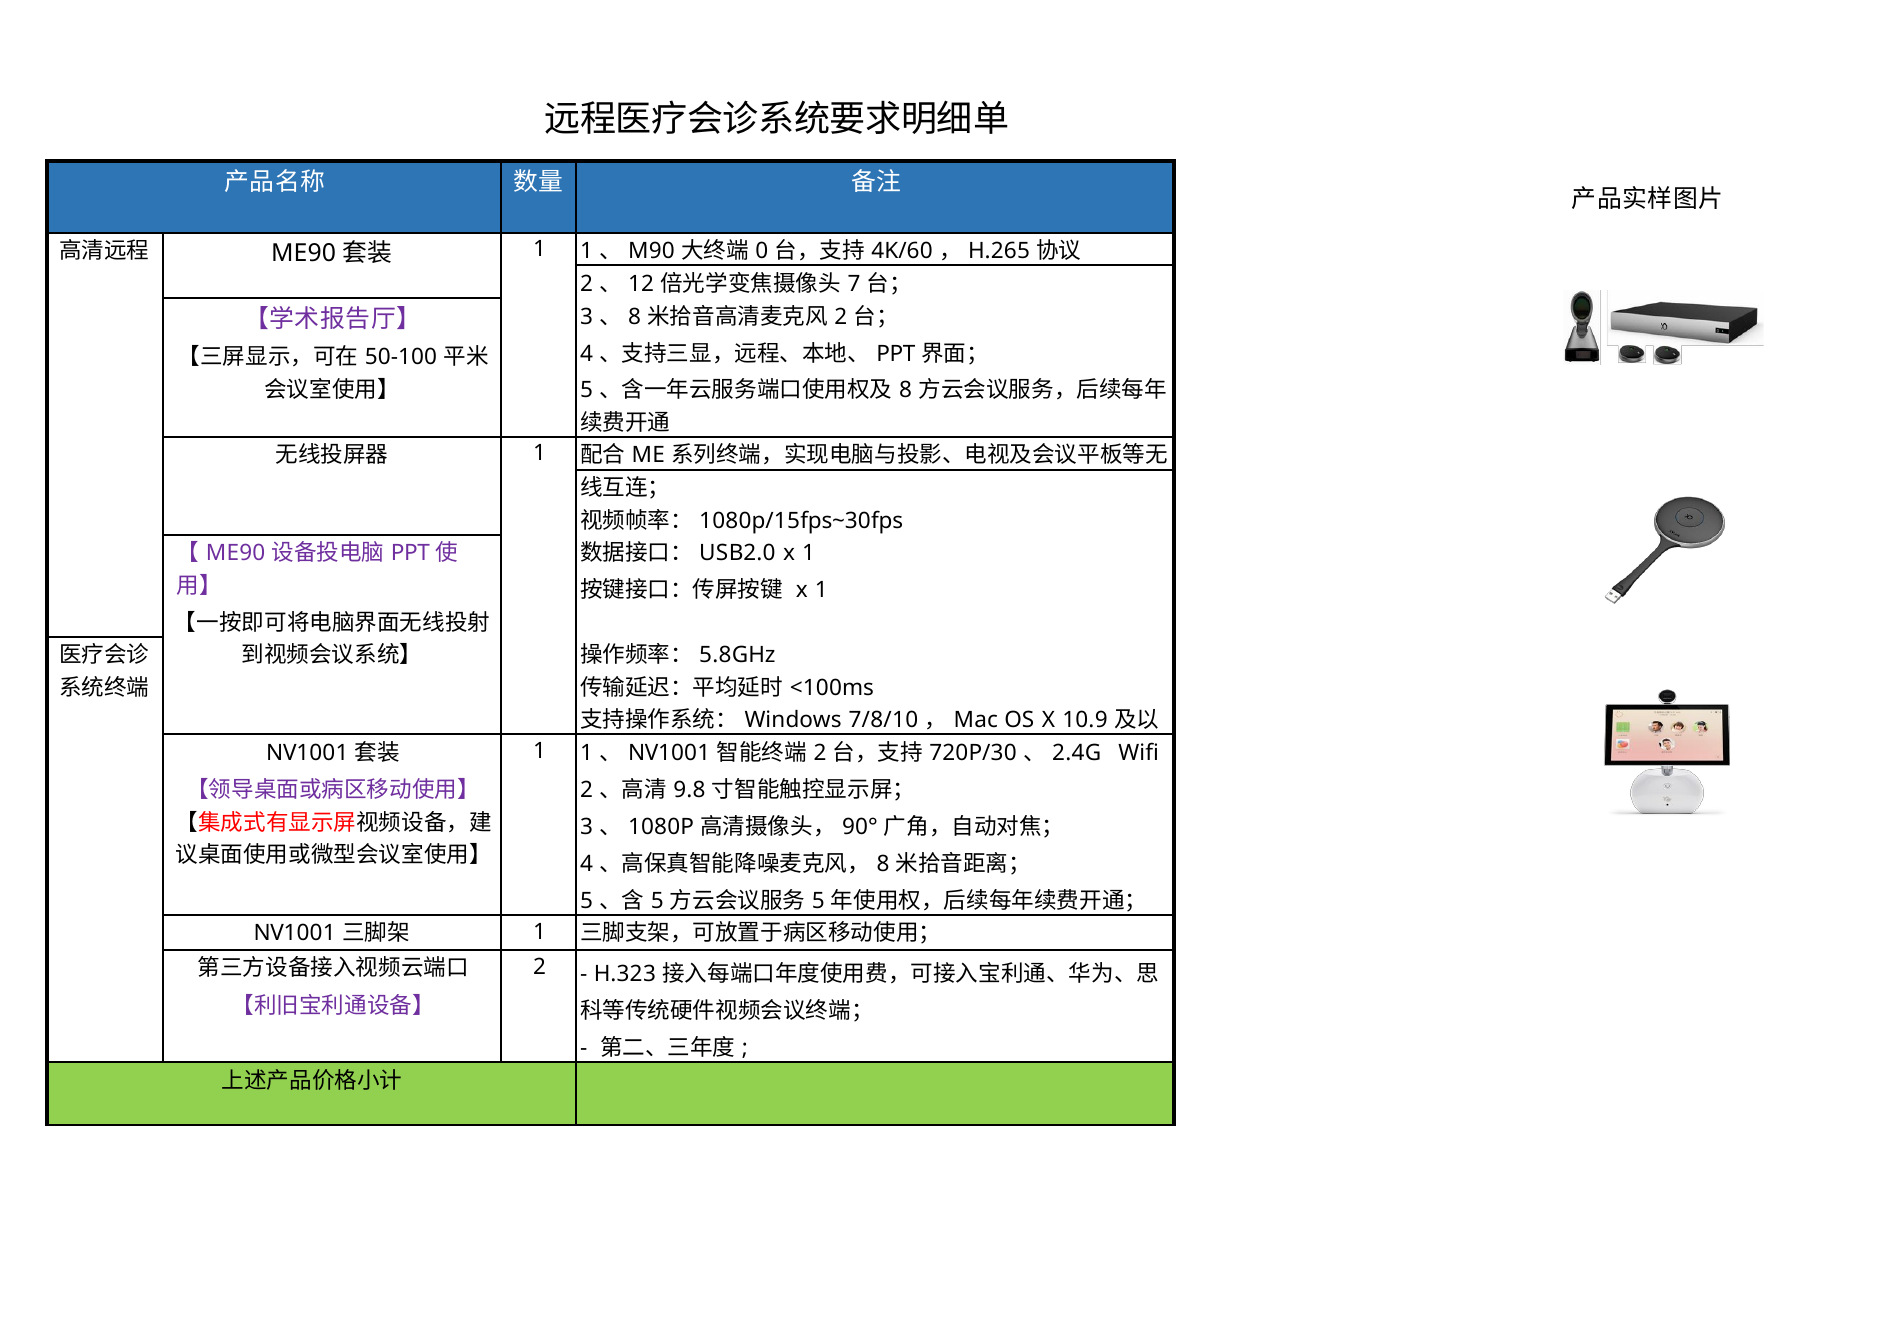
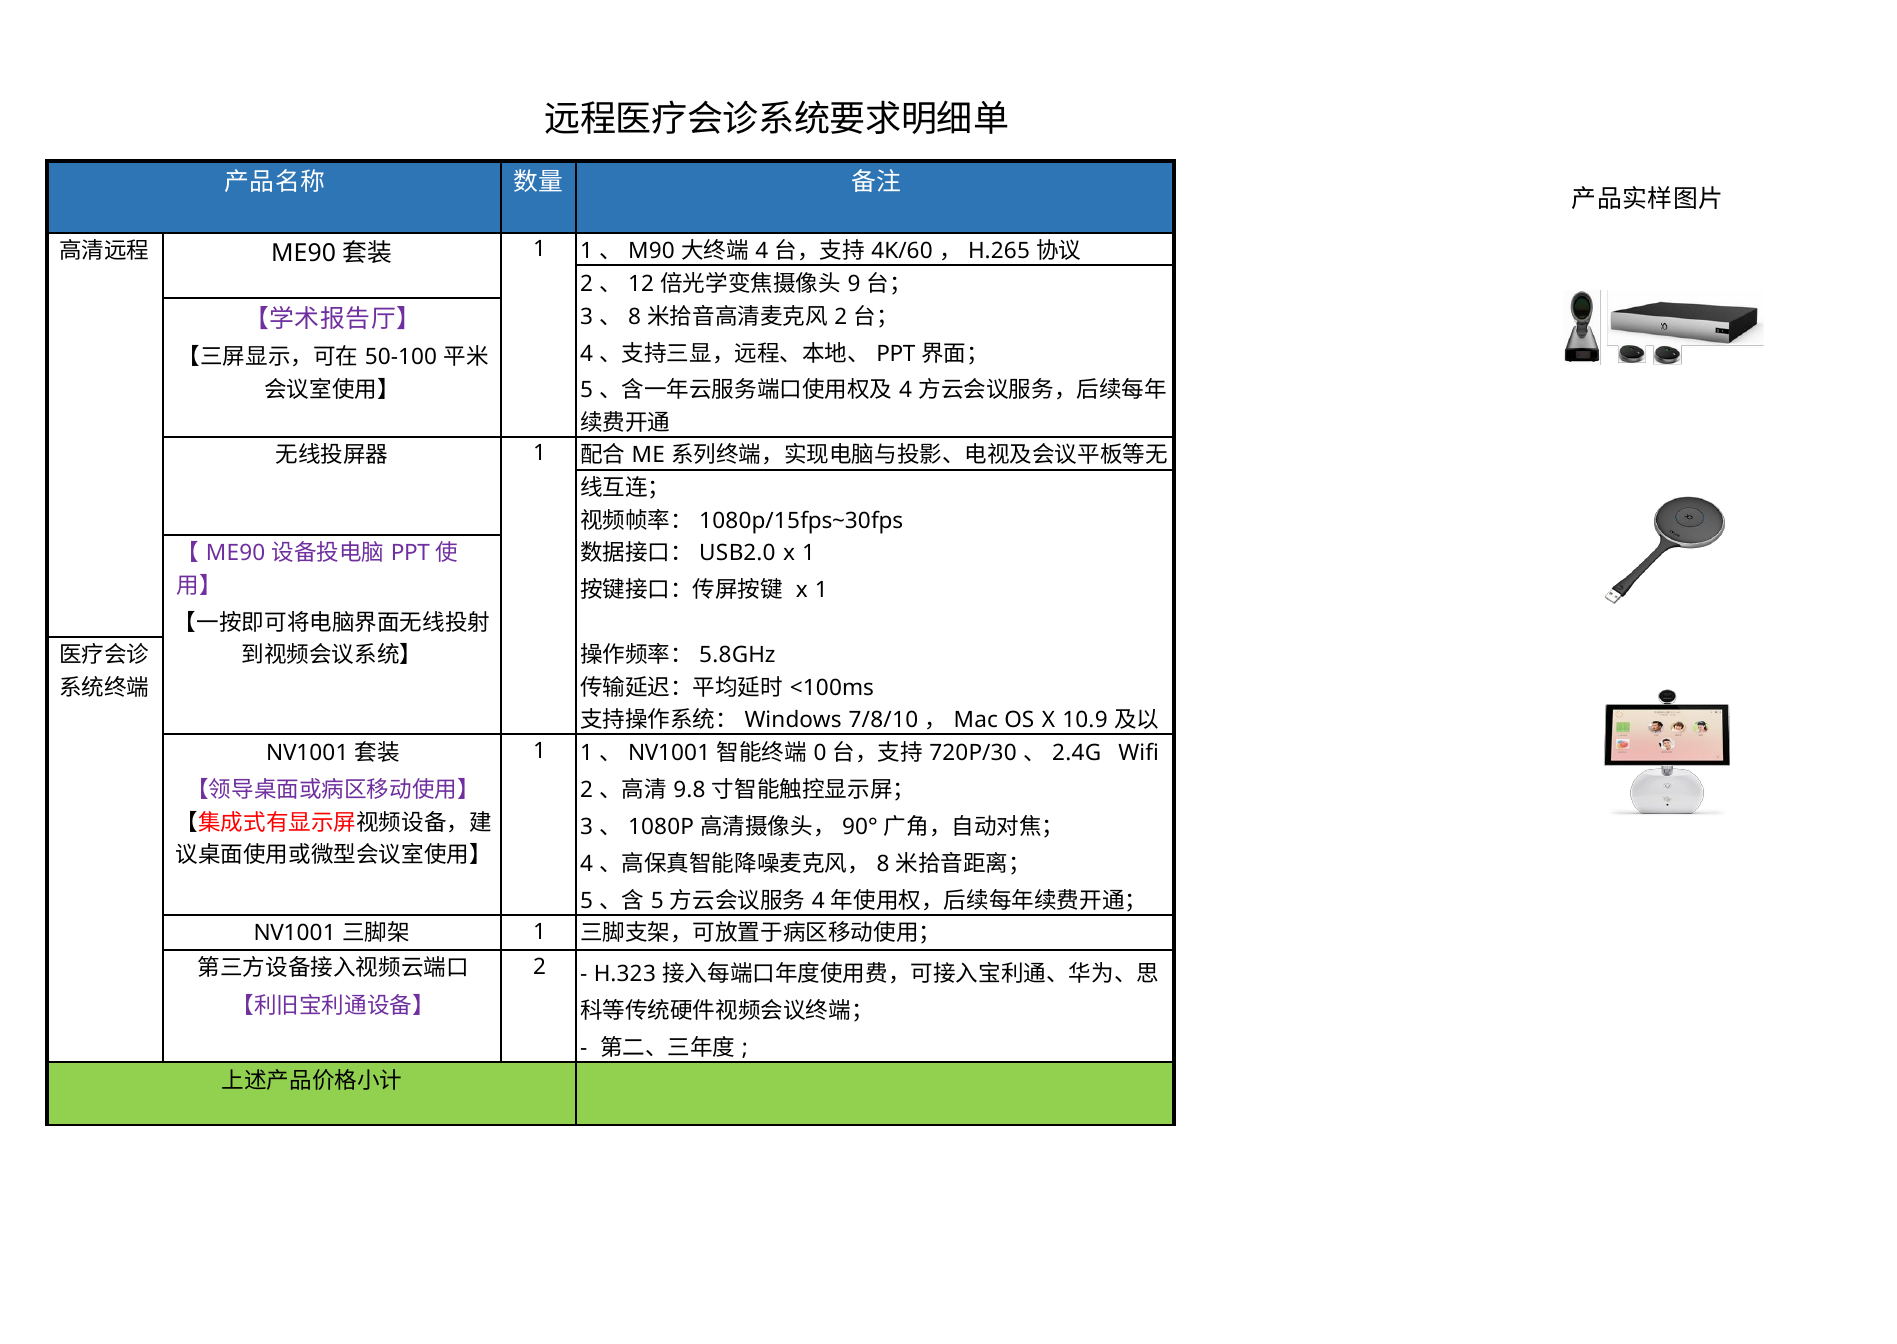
0: 0 -> 4 (762, 251)
7: 7 -> 9 (854, 284)
8: 8 -> 4 (906, 390)
2: 2 -> 0 (820, 753)
5: 5 -> 4 (818, 901)
